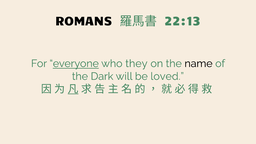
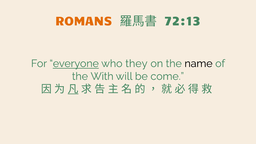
ROMANS colour: black -> orange (84, 21)
22:13: 22:13 -> 72:13 (182, 21)
Dark: Dark -> With (102, 76)
loved: loved -> come (167, 76)
